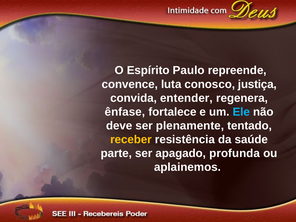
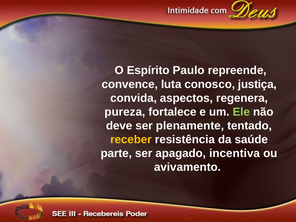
entender: entender -> aspectos (186, 98)
ênfase: ênfase -> pureza (125, 112)
Ele colour: light blue -> light green (241, 112)
profunda: profunda -> incentiva (235, 153)
aplainemos: aplainemos -> avivamento (188, 167)
